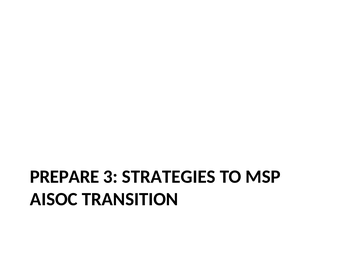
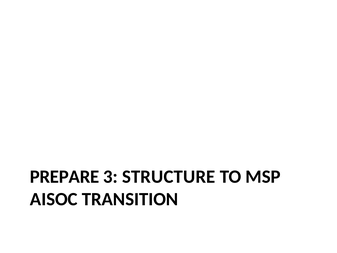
STRATEGIES: STRATEGIES -> STRUCTURE (169, 177)
